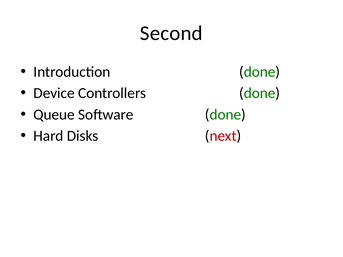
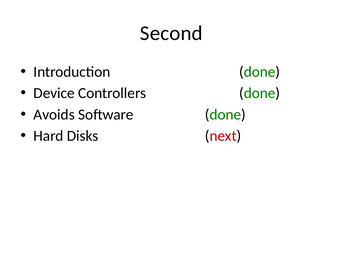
Queue: Queue -> Avoids (54, 115)
